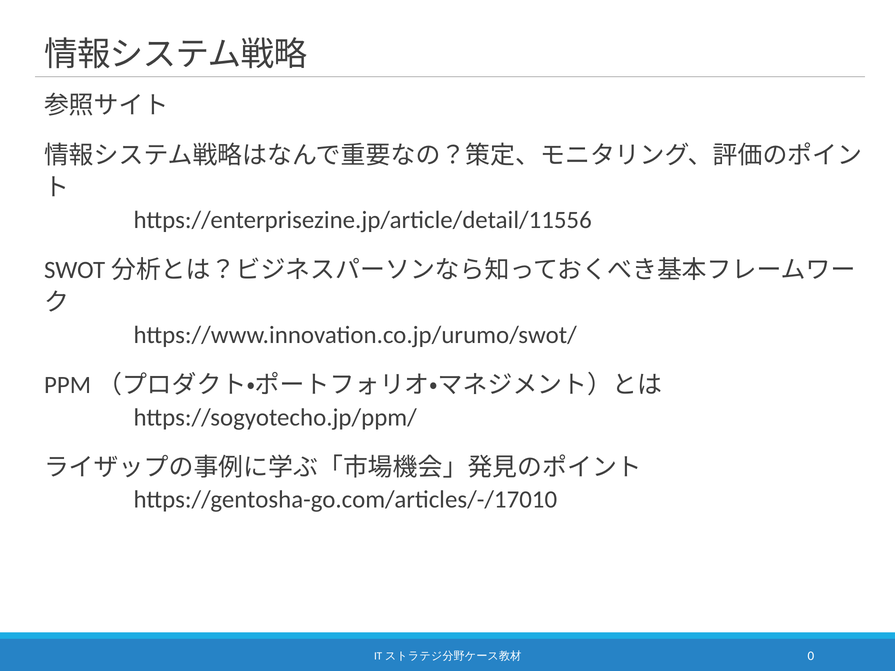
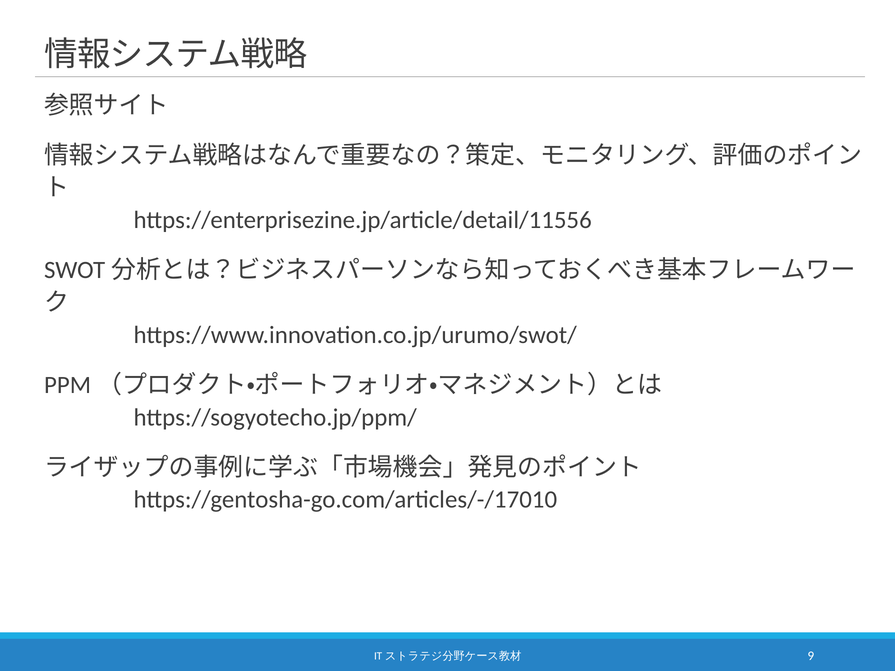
0: 0 -> 9 (811, 656)
